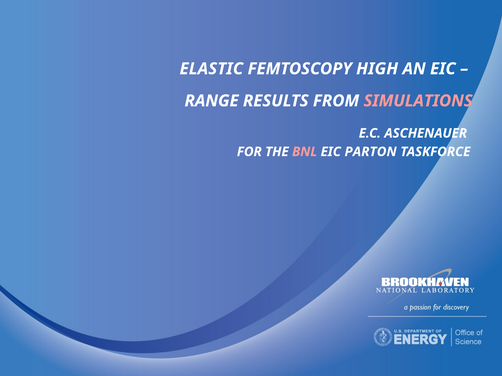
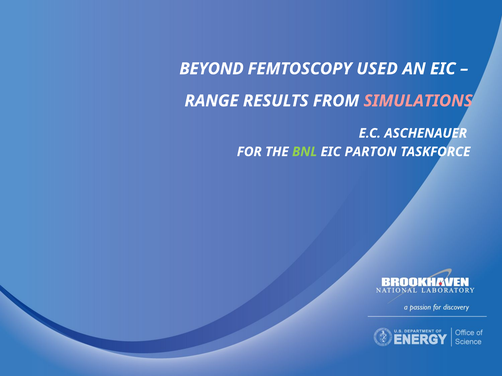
ELASTIC: ELASTIC -> BEYOND (212, 69)
HIGH: HIGH -> USED (377, 69)
BNL colour: pink -> light green (305, 152)
